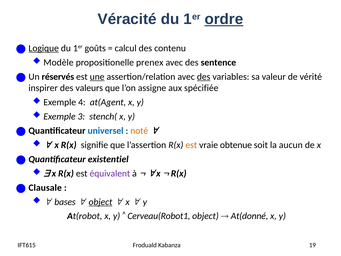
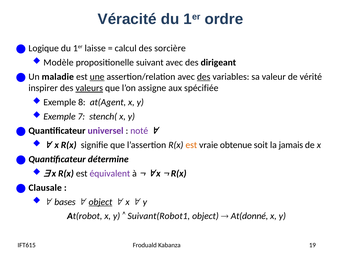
ordre underline: present -> none (224, 19)
Logique underline: present -> none (44, 48)
goûts: goûts -> laisse (95, 48)
contenu: contenu -> sorcière (170, 48)
prenex: prenex -> suivant (150, 62)
sentence: sentence -> dirigeant (218, 62)
réservés: réservés -> maladie (58, 77)
valeurs underline: none -> present (89, 88)
4: 4 -> 8 (82, 102)
3: 3 -> 7 (81, 116)
universel colour: blue -> purple (106, 131)
noté colour: orange -> purple (139, 131)
aucun: aucun -> jamais (291, 145)
existentiel: existentiel -> détermine (108, 159)
Cerveau(Robot1: Cerveau(Robot1 -> Suivant(Robot1 (159, 216)
